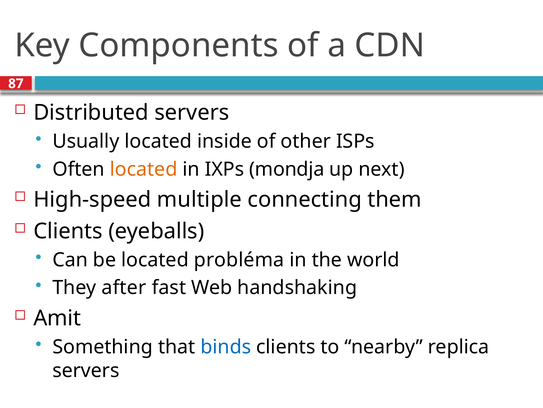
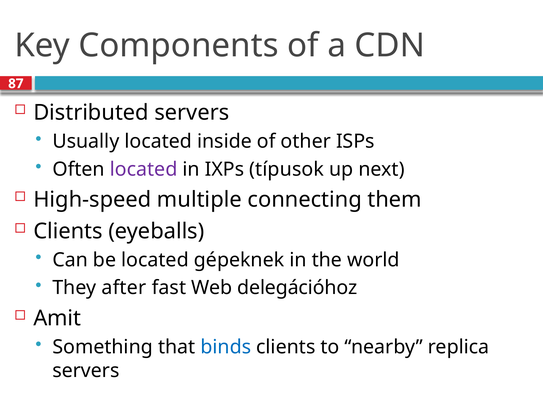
located colour: orange -> purple (144, 169)
mondja: mondja -> típusok (287, 169)
probléma: probléma -> gépeknek (239, 260)
handshaking: handshaking -> delegációhoz (297, 287)
